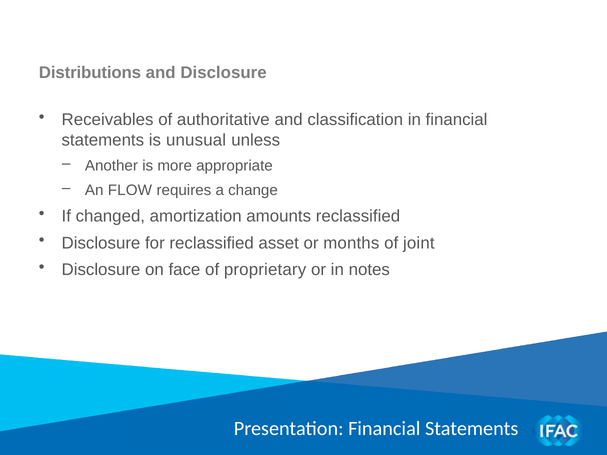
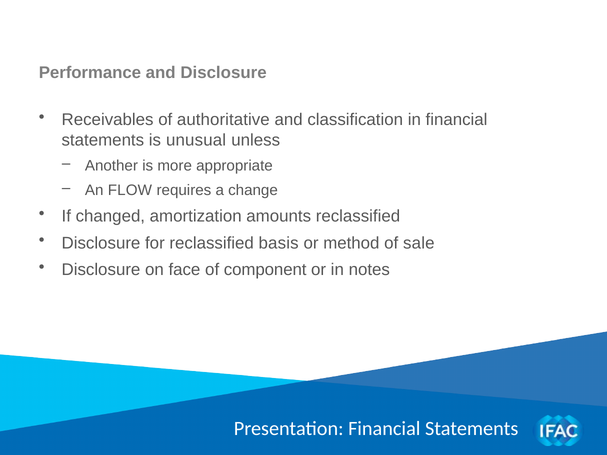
Distributions: Distributions -> Performance (90, 73)
asset: asset -> basis (279, 243)
months: months -> method (351, 243)
joint: joint -> sale (419, 243)
proprietary: proprietary -> component (265, 270)
